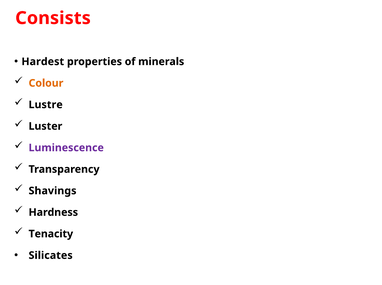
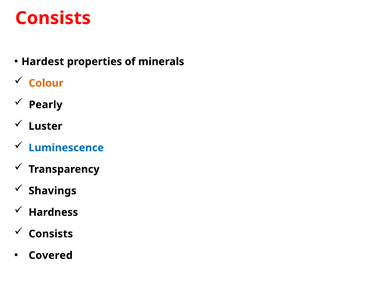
Lustre: Lustre -> Pearly (46, 105)
Luminescence colour: purple -> blue (66, 148)
Tenacity: Tenacity -> Consists (51, 234)
Silicates: Silicates -> Covered (51, 256)
